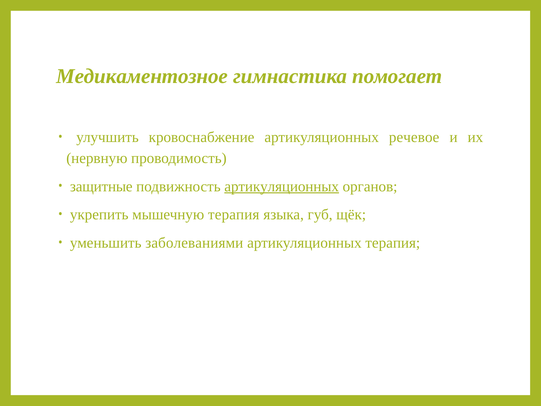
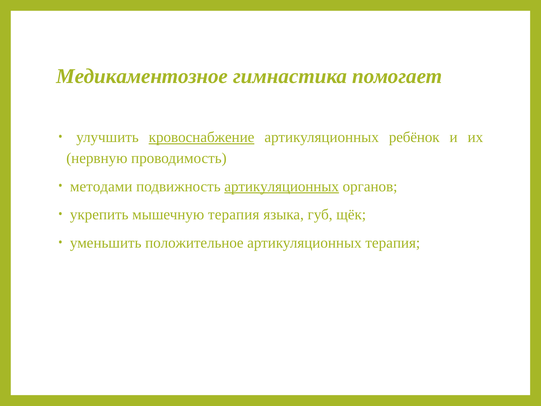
кровоснабжение underline: none -> present (202, 137)
речевое: речевое -> ребёнок (414, 137)
защитные: защитные -> методами (101, 186)
заболеваниями: заболеваниями -> положительное (194, 243)
